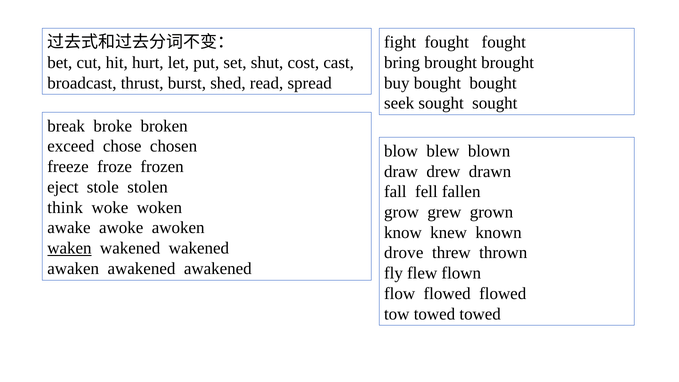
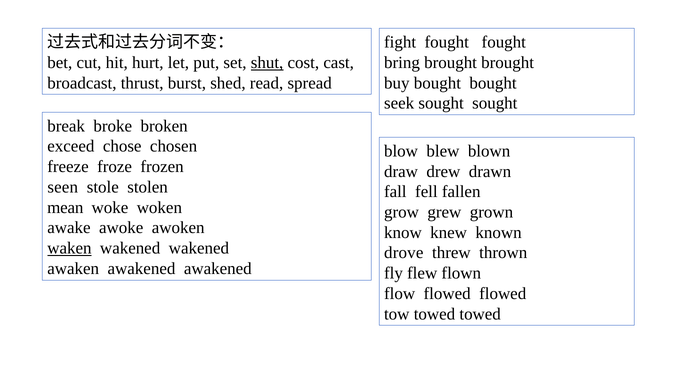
shut underline: none -> present (267, 63)
eject: eject -> seen (63, 187)
think: think -> mean (65, 207)
